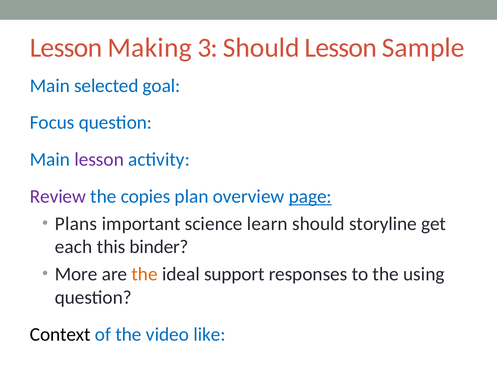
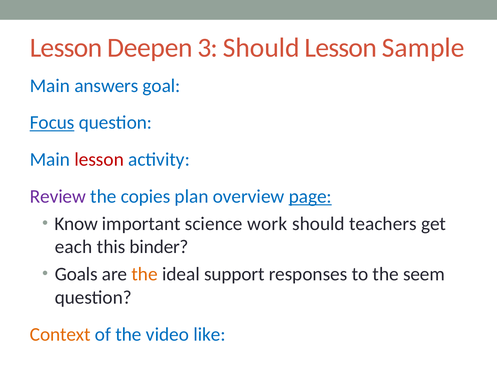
Making: Making -> Deepen (150, 48)
selected: selected -> answers (106, 86)
Focus underline: none -> present (52, 123)
lesson colour: purple -> red (99, 160)
Plans: Plans -> Know (76, 224)
learn: learn -> work (267, 224)
storyline: storyline -> teachers (383, 224)
More: More -> Goals (76, 275)
using: using -> seem (424, 275)
Context colour: black -> orange (60, 335)
